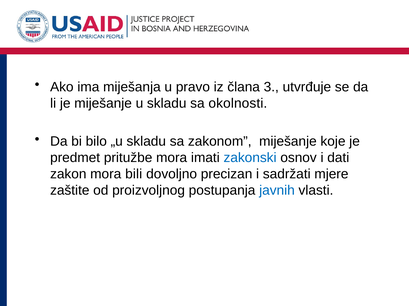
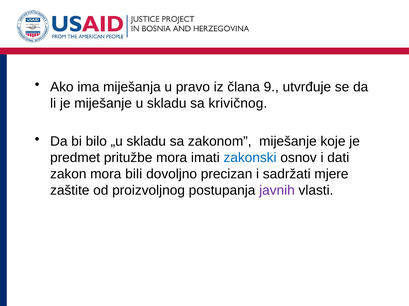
3: 3 -> 9 (271, 87)
okolnosti: okolnosti -> krivičnog (238, 104)
javnih colour: blue -> purple (277, 191)
